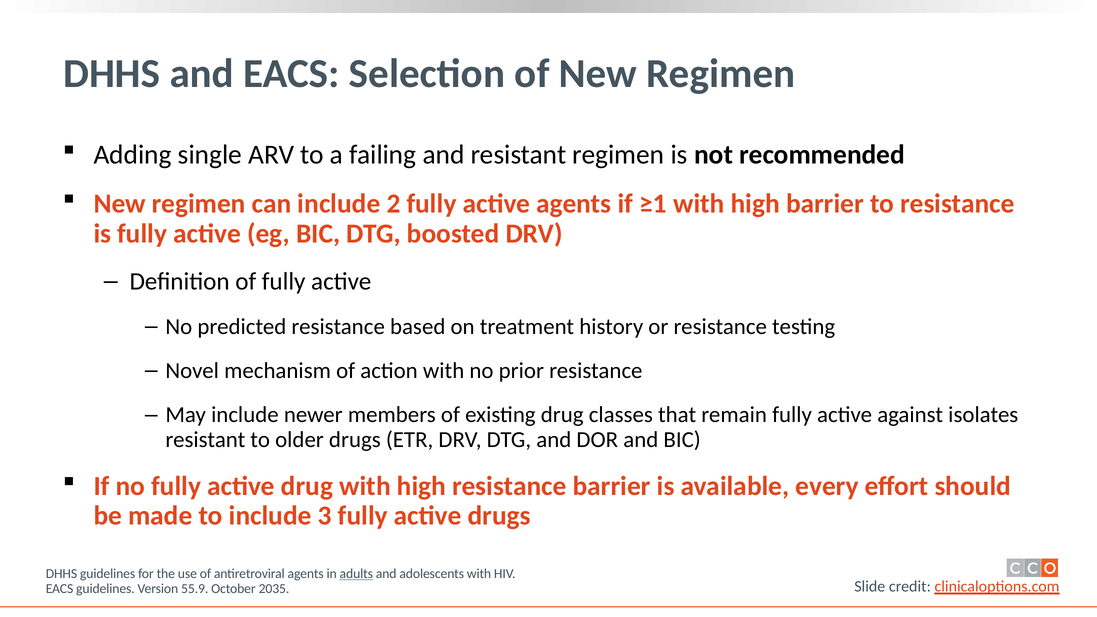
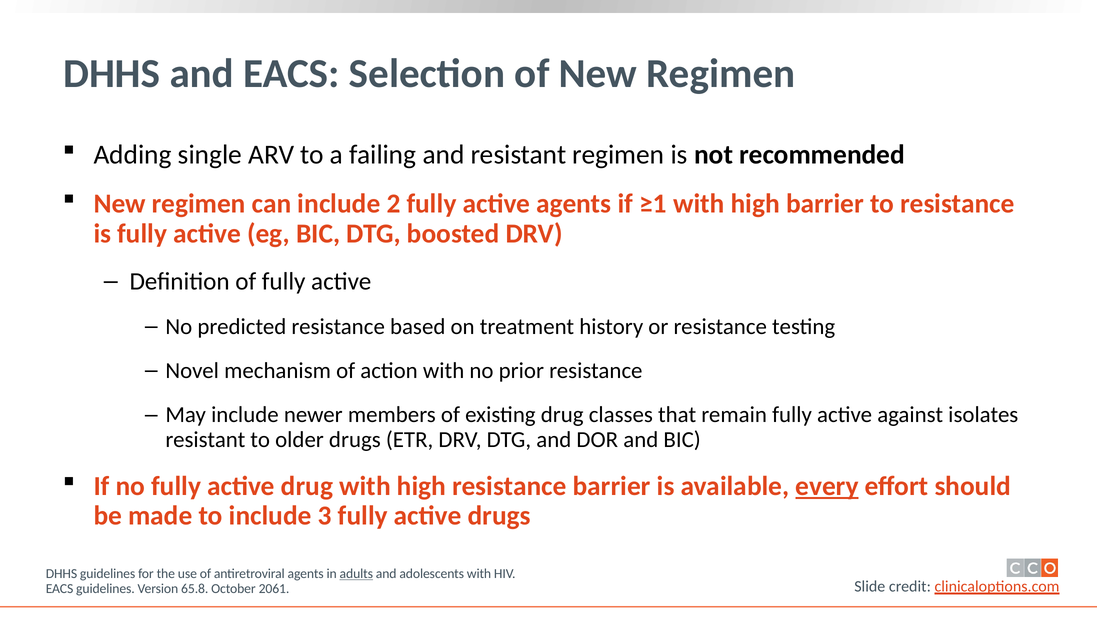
every underline: none -> present (827, 486)
55.9: 55.9 -> 65.8 (195, 589)
2035: 2035 -> 2061 (274, 589)
